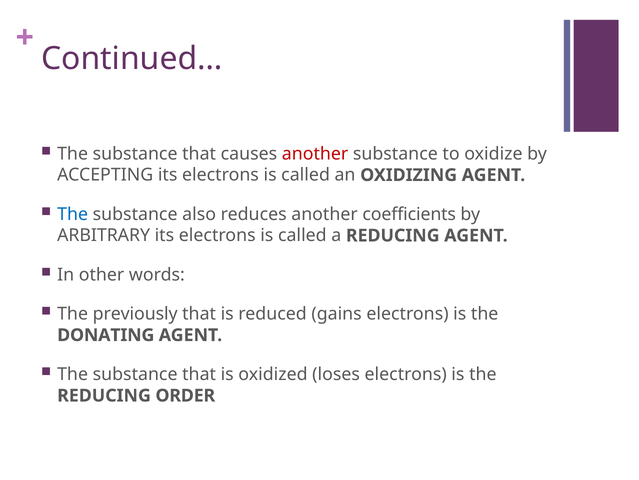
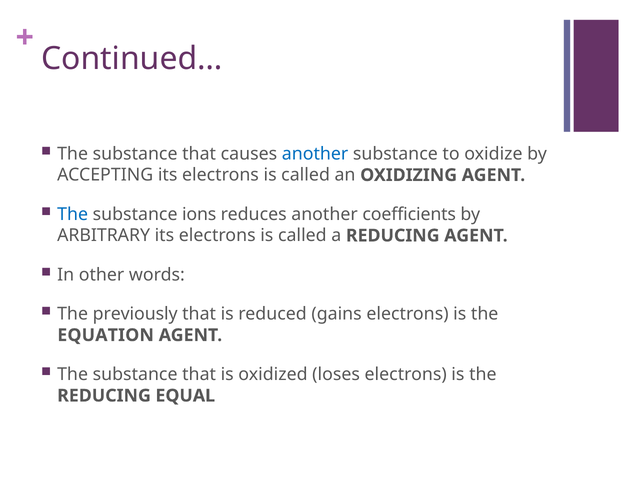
another colour: red -> blue (315, 154)
also: also -> ions (199, 214)
DONATING: DONATING -> EQUATION (106, 335)
ORDER: ORDER -> EQUAL (185, 395)
